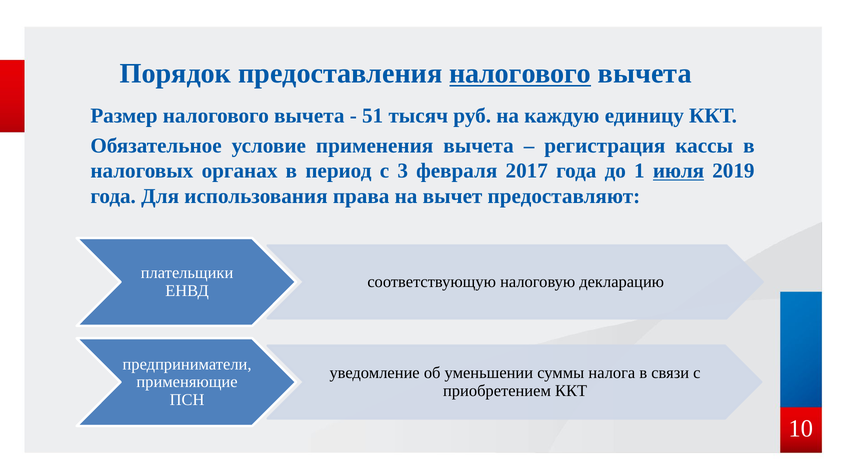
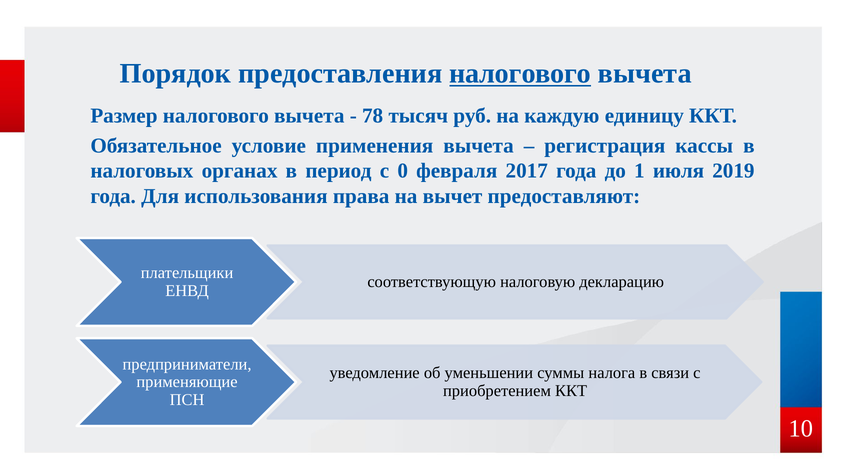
51: 51 -> 78 (373, 116)
3: 3 -> 0 (403, 171)
июля underline: present -> none (679, 171)
